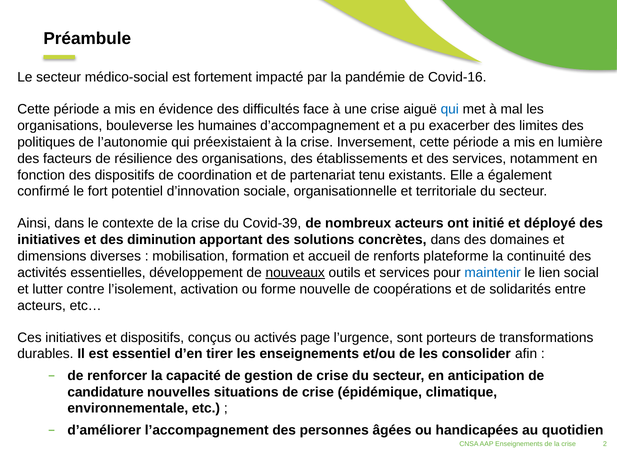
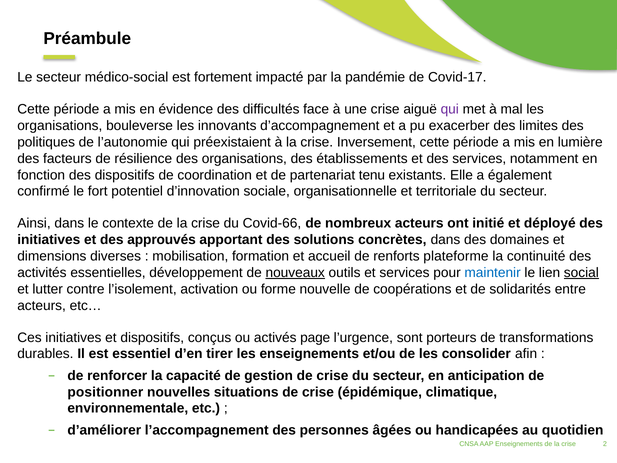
Covid-16: Covid-16 -> Covid-17 (457, 77)
qui colour: blue -> purple (450, 109)
humaines: humaines -> innovants (227, 126)
Covid-39: Covid-39 -> Covid-66 (272, 223)
diminution: diminution -> approuvés (162, 240)
social underline: none -> present (581, 273)
candidature: candidature -> positionner (105, 392)
